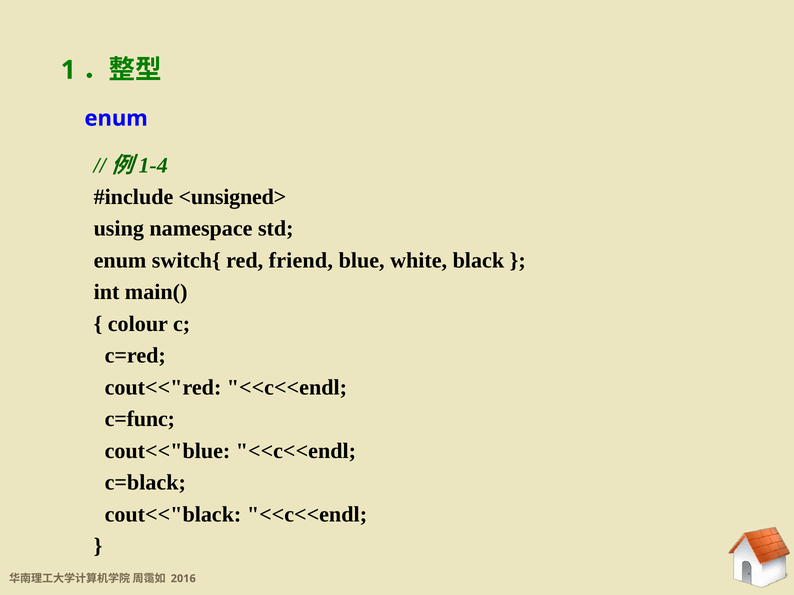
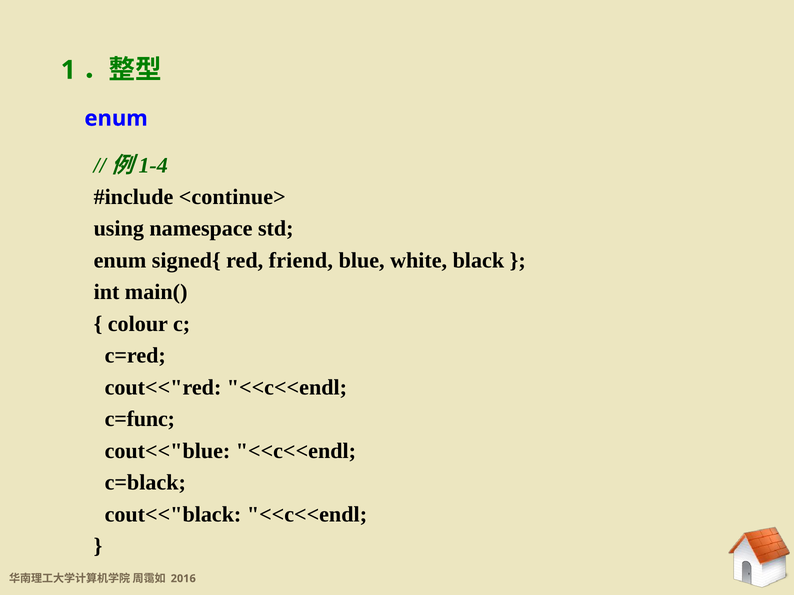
<unsigned>: <unsigned> -> <continue> (232, 197)
switch{: switch{ -> signed{ (186, 261)
